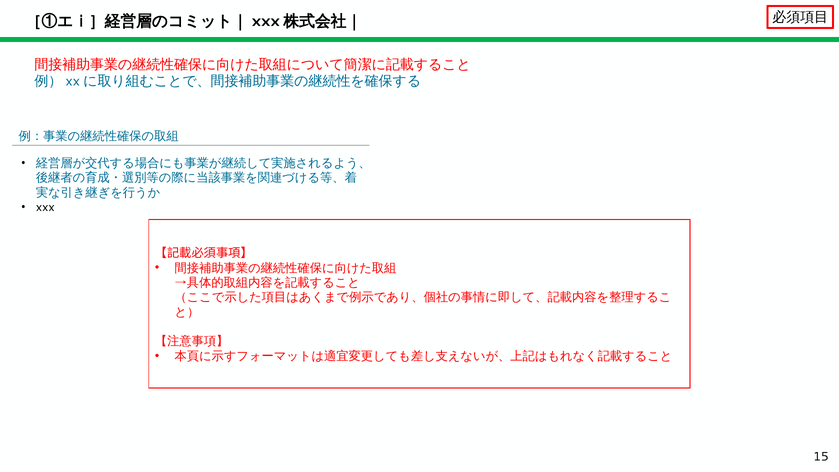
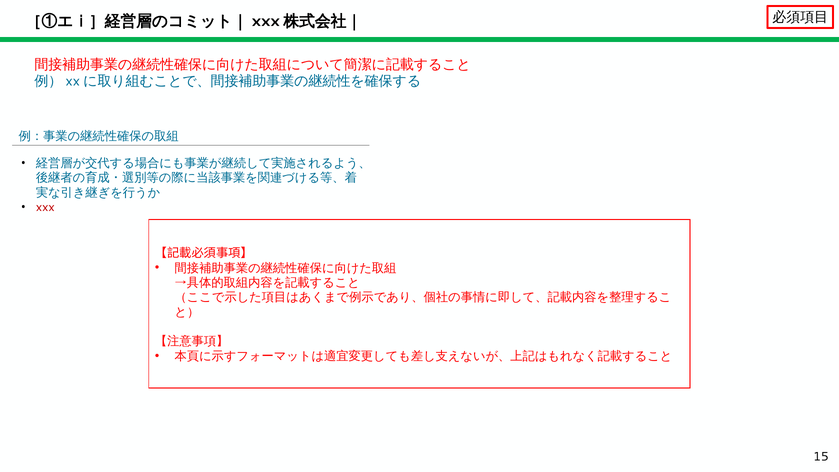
xxx colour: black -> red (45, 207)
